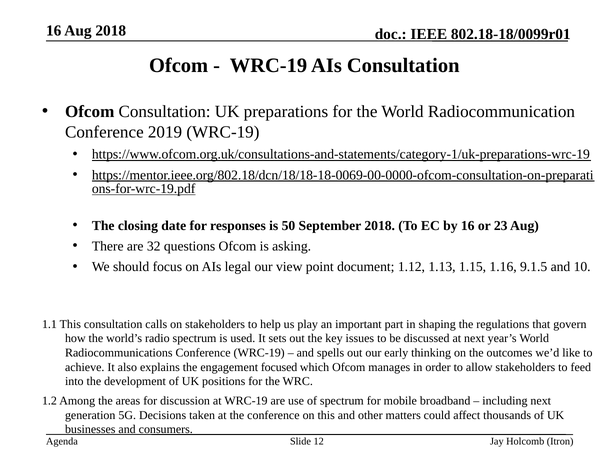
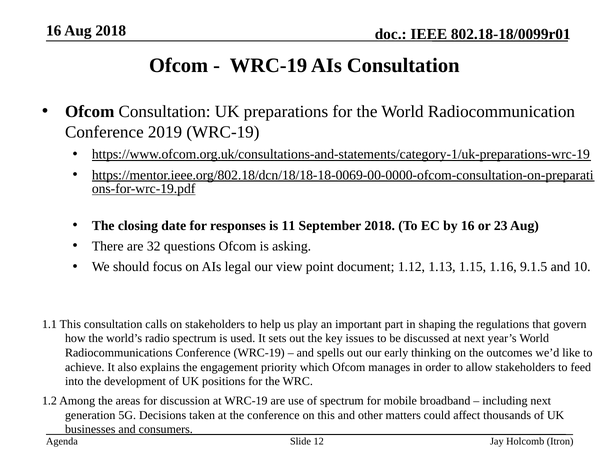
50: 50 -> 11 (288, 226)
focused: focused -> priority (279, 367)
